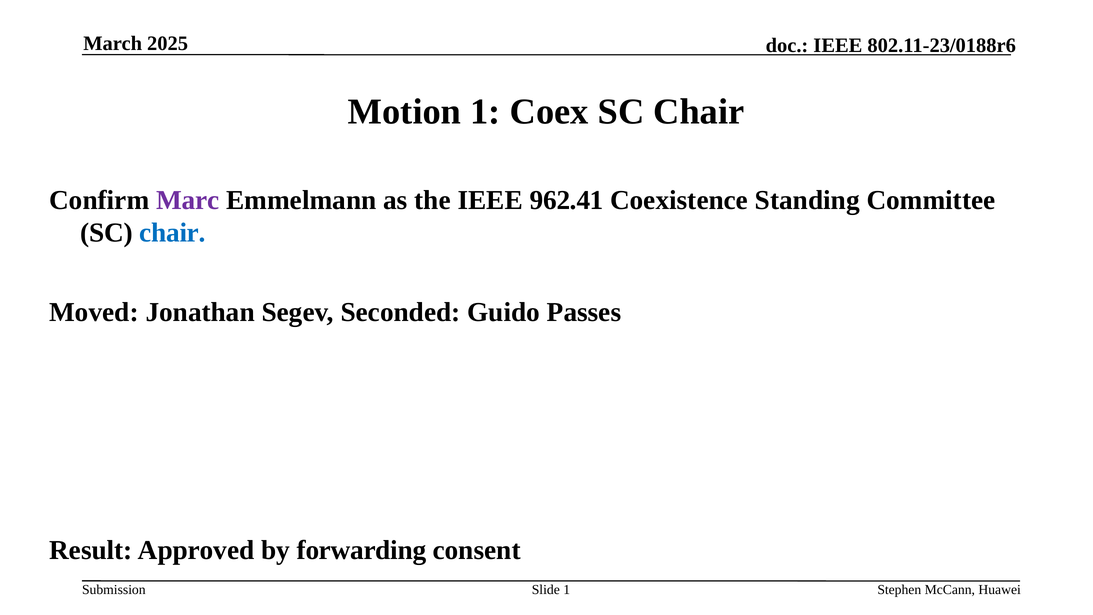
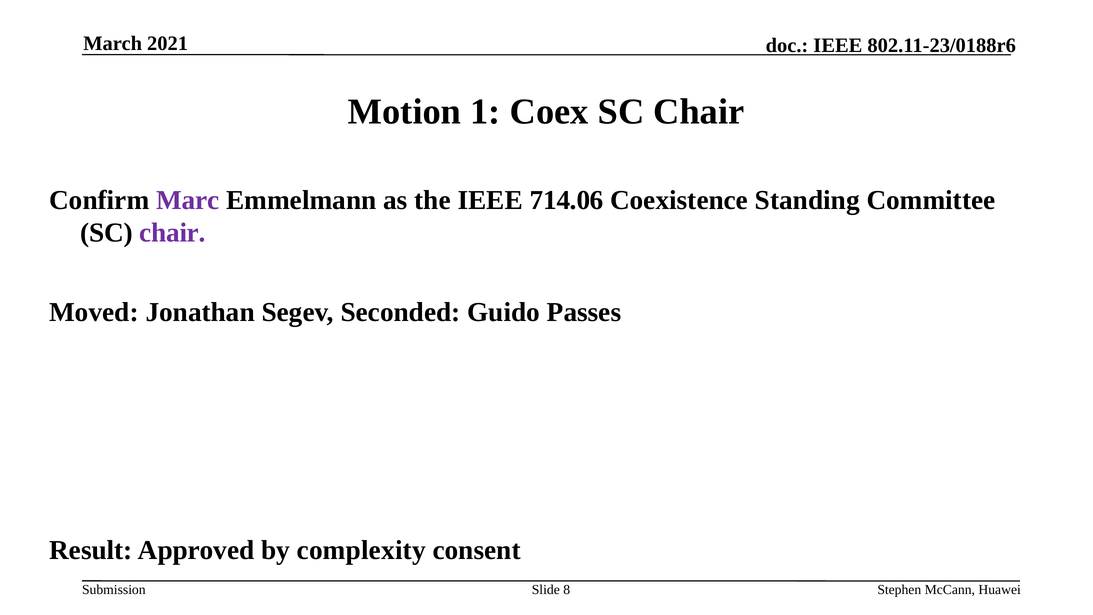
2025: 2025 -> 2021 (168, 43)
962.41: 962.41 -> 714.06 (567, 200)
chair colour: blue -> purple (172, 233)
forwarding: forwarding -> complexity (361, 550)
Slide 1: 1 -> 8 (567, 590)
